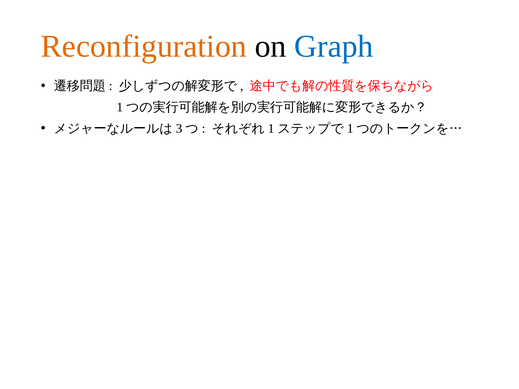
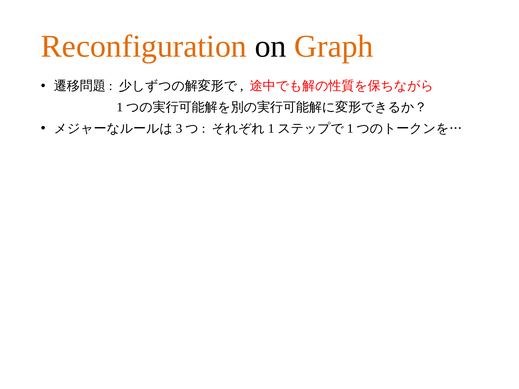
Graph colour: blue -> orange (334, 47)
